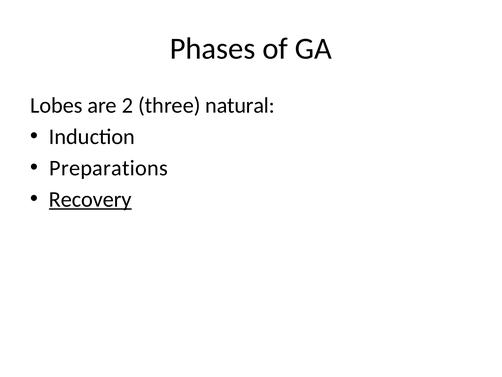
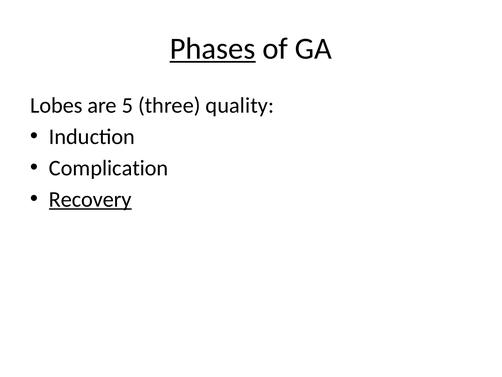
Phases underline: none -> present (213, 49)
2: 2 -> 5 (127, 105)
natural: natural -> quality (240, 105)
Preparations: Preparations -> Complication (109, 168)
